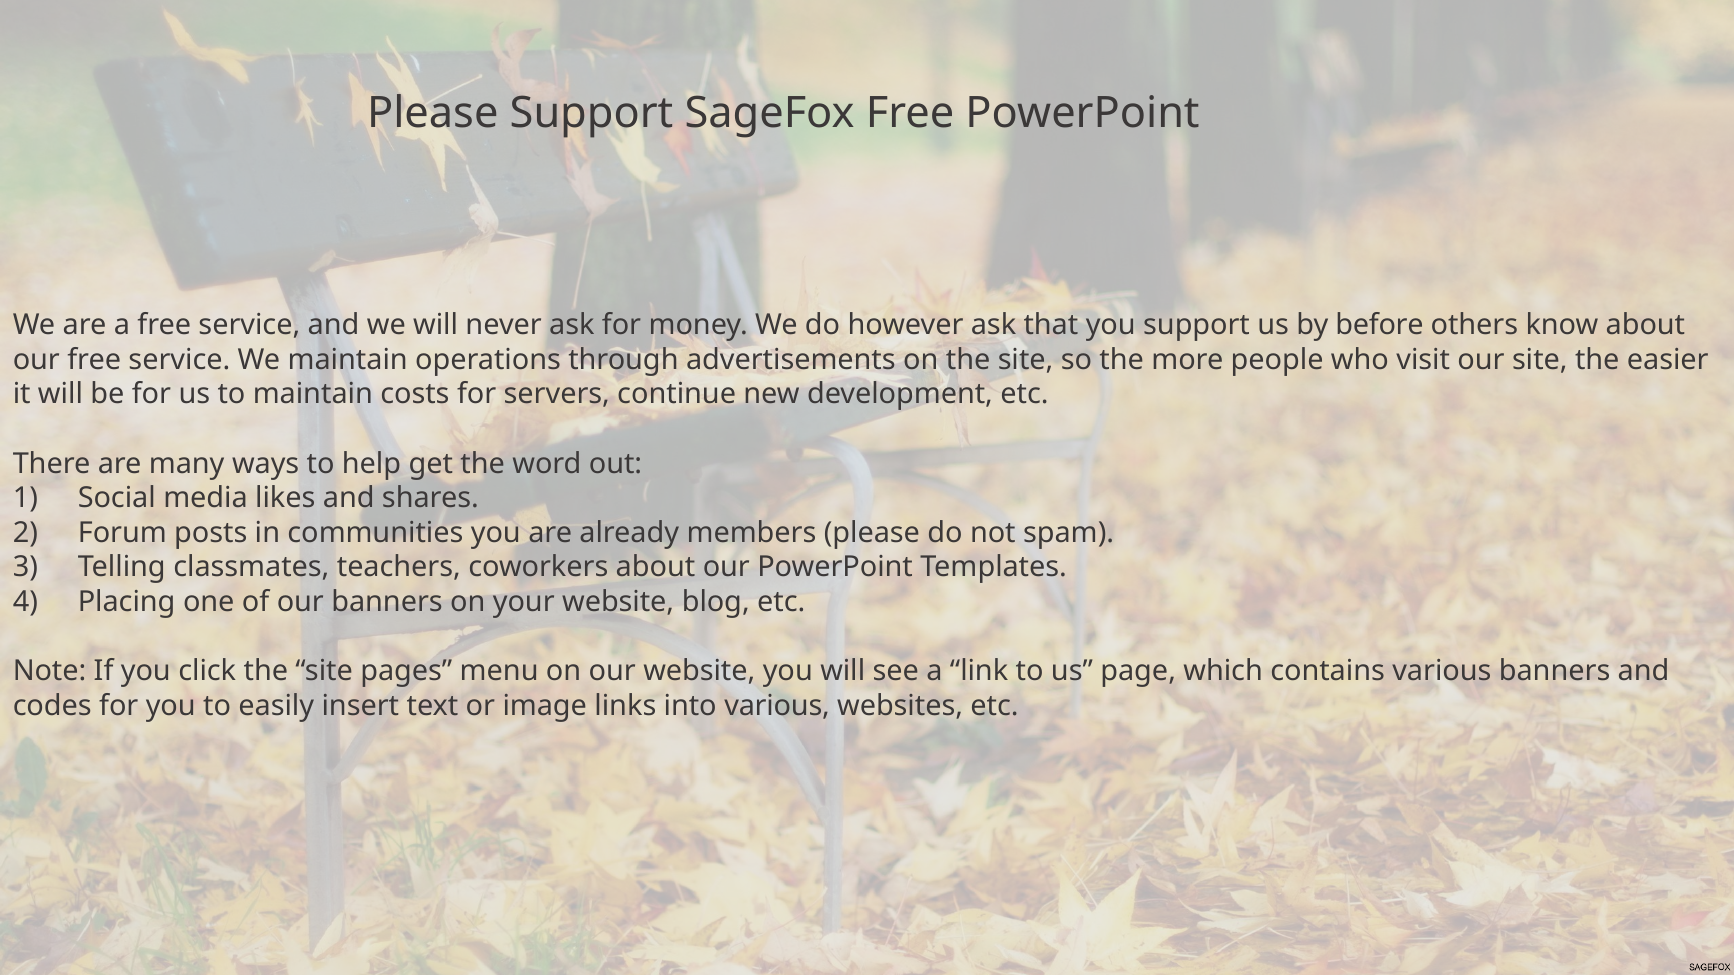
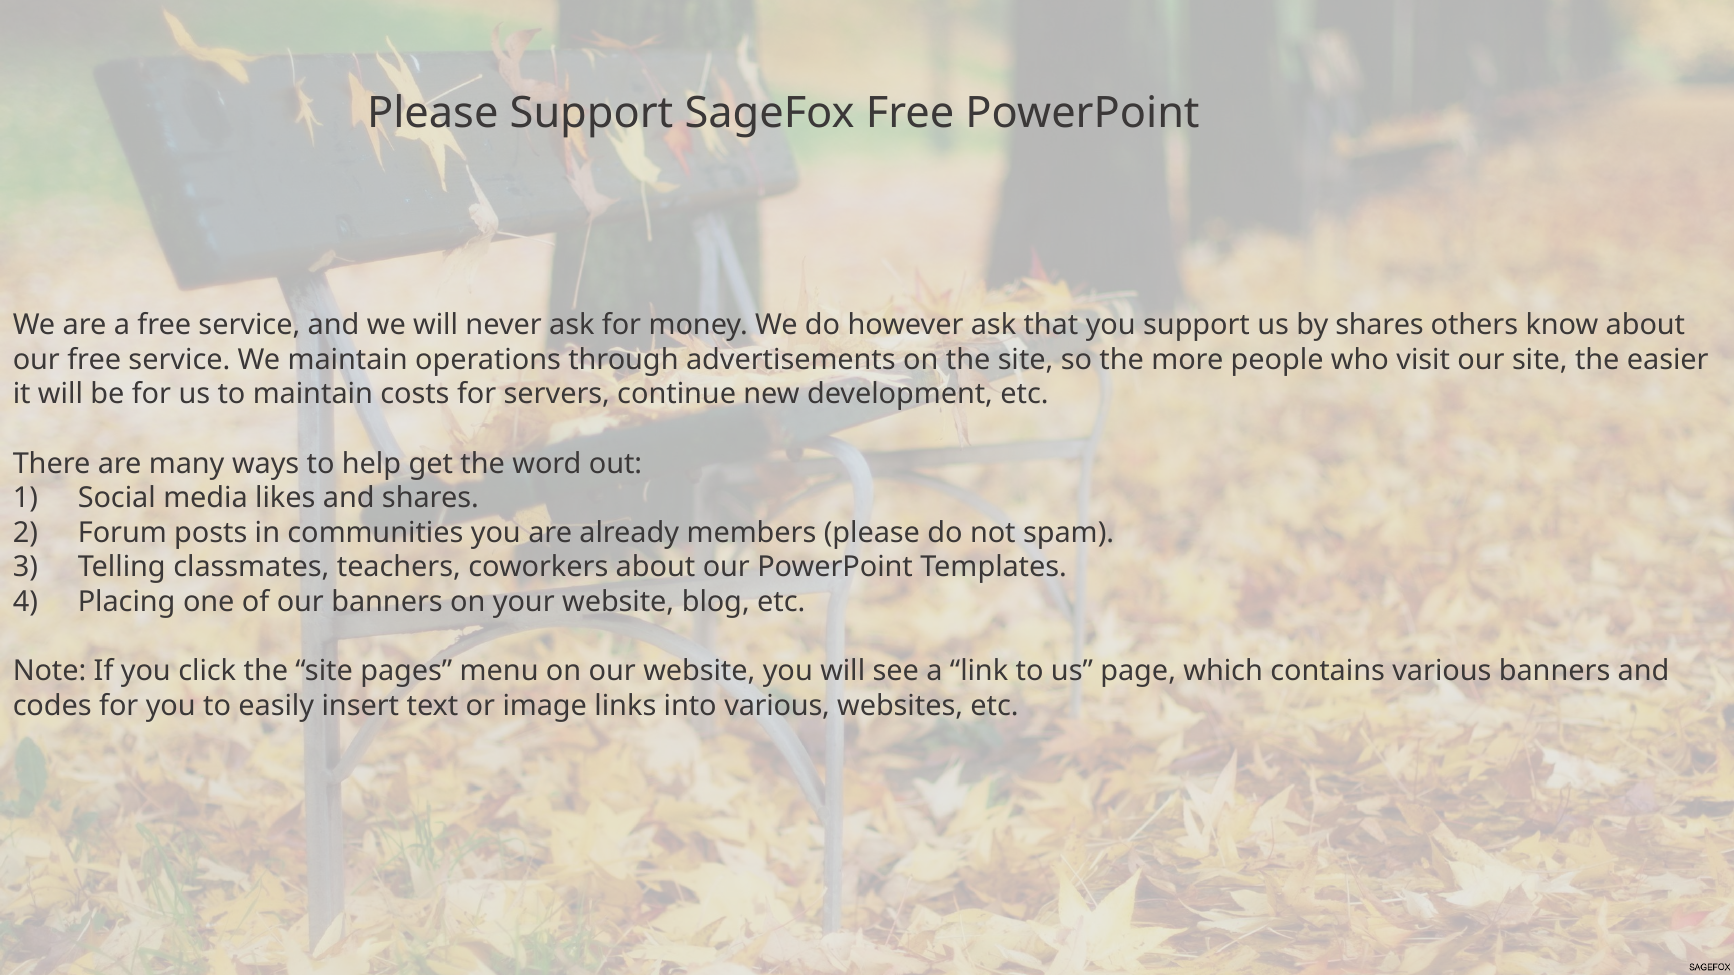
by before: before -> shares (1380, 325)
